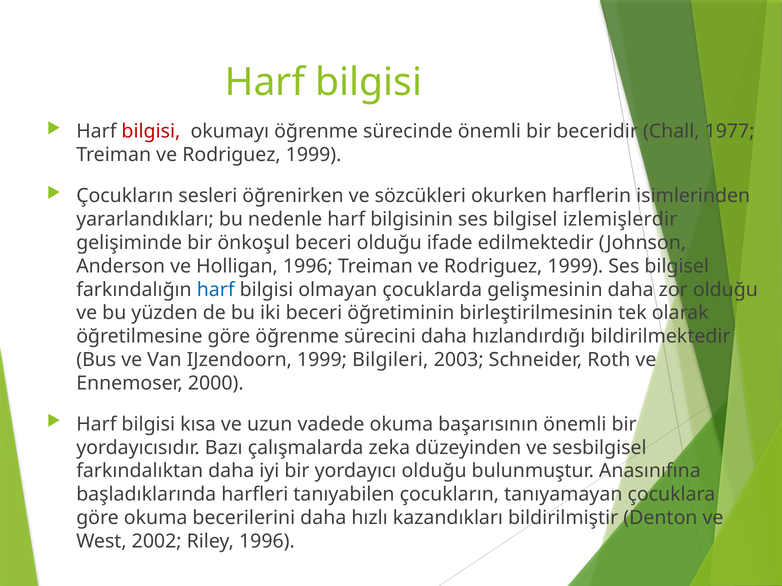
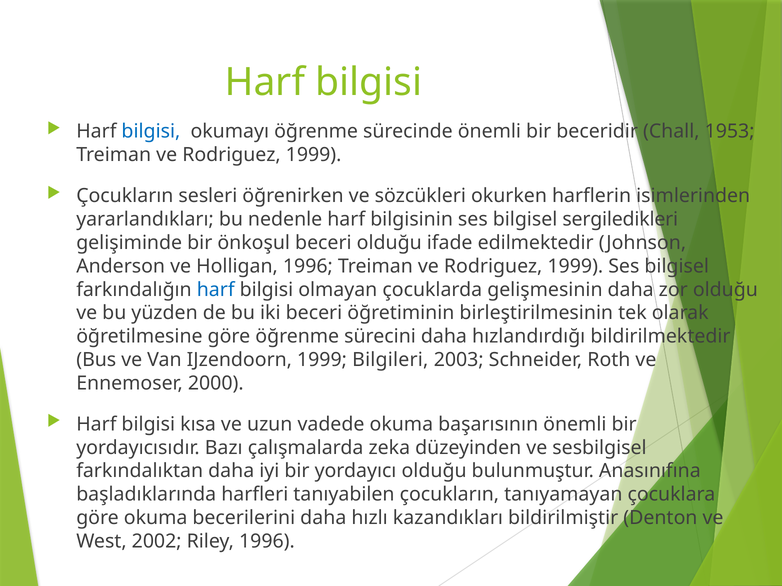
bilgisi colour: red -> blue (151, 132)
1977: 1977 -> 1953 (730, 132)
izlemişlerdir: izlemişlerdir -> sergiledikleri (620, 219)
